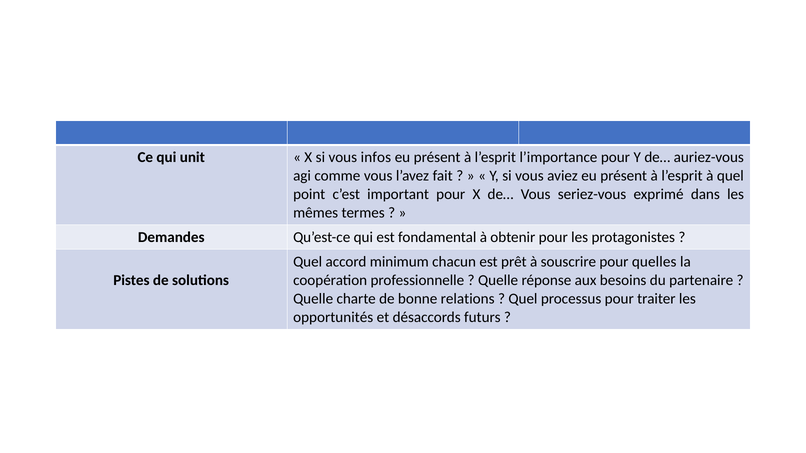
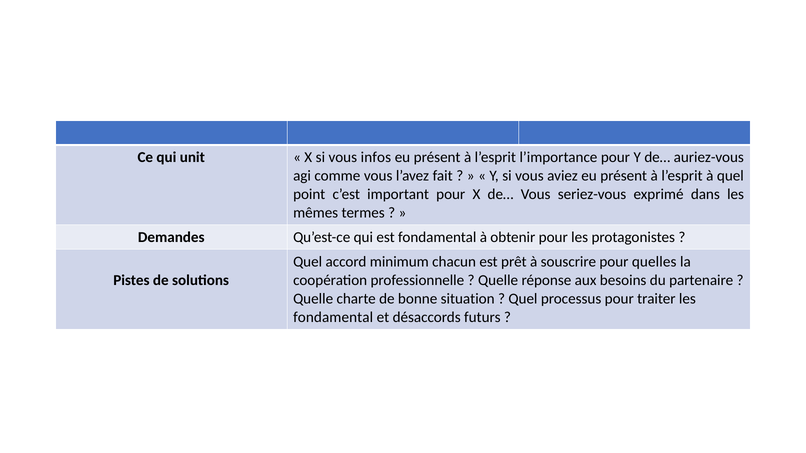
relations: relations -> situation (468, 299)
opportunités: opportunités -> fondamental (333, 317)
